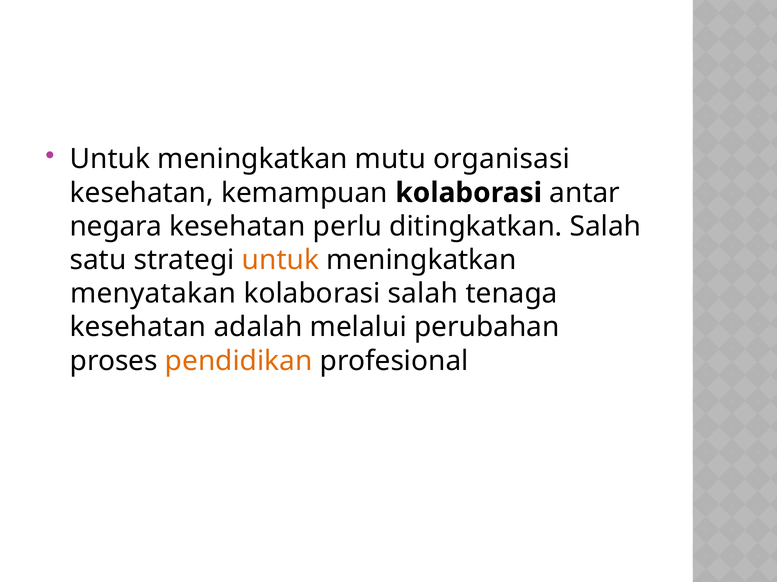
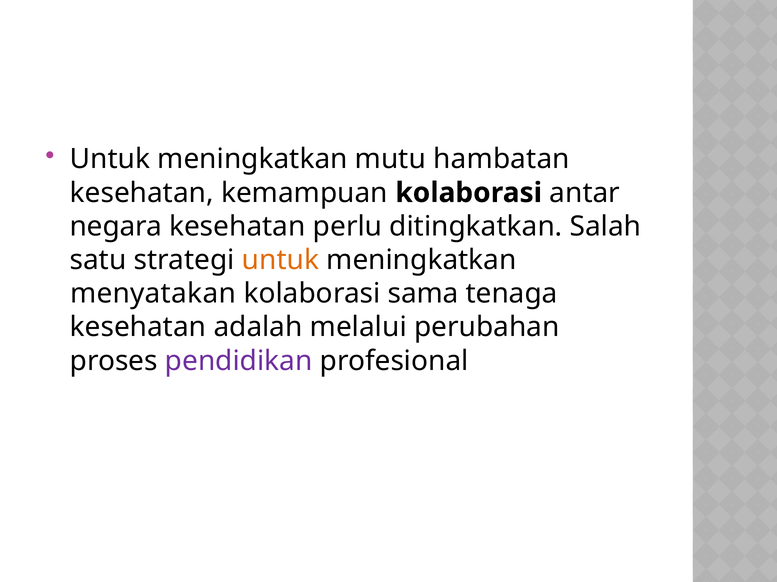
organisasi: organisasi -> hambatan (502, 159)
kolaborasi salah: salah -> sama (423, 294)
pendidikan colour: orange -> purple (239, 361)
